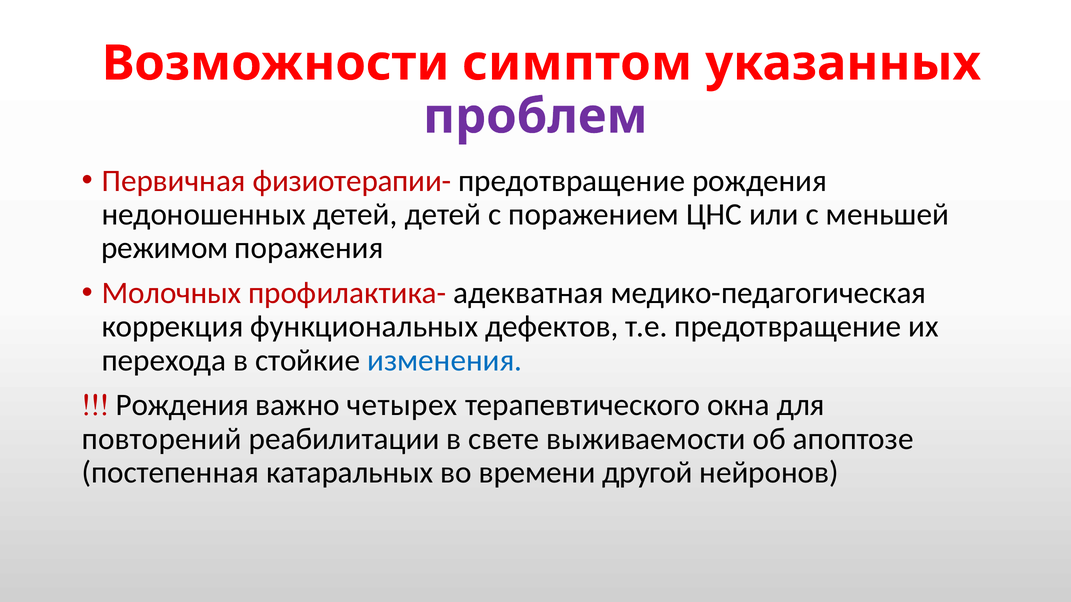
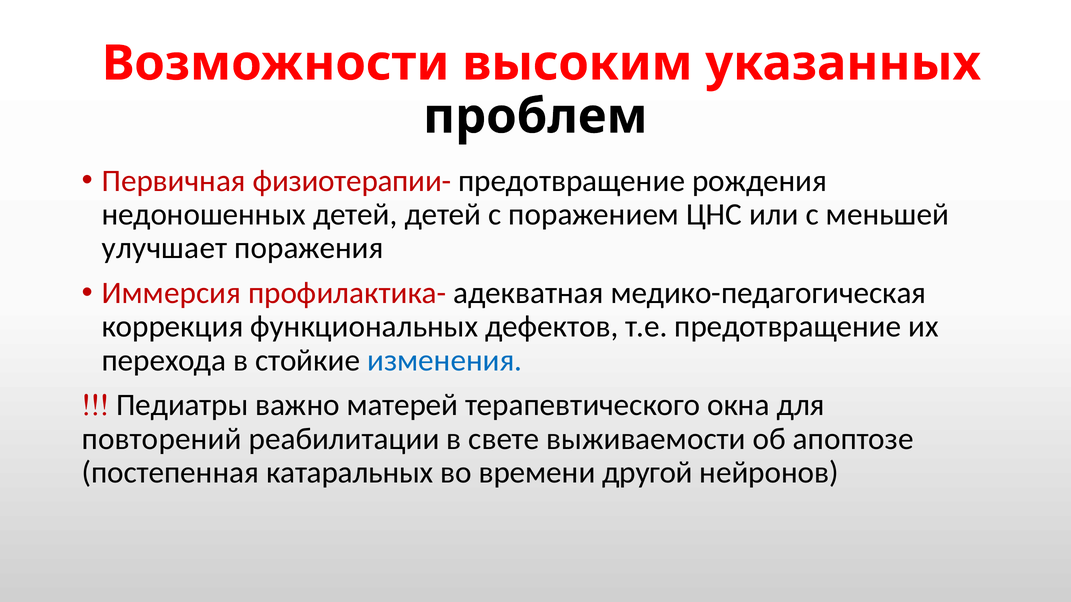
симптом: симптом -> высоким (577, 63)
проблем colour: purple -> black (535, 117)
режимом: режимом -> улучшает (165, 248)
Молочных: Молочных -> Иммерсия (171, 293)
Рождения: Рождения -> Педиатры (182, 405)
четырех: четырех -> матерей (402, 405)
